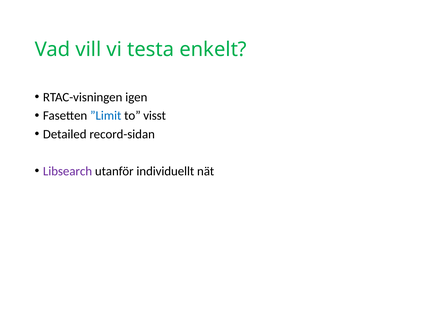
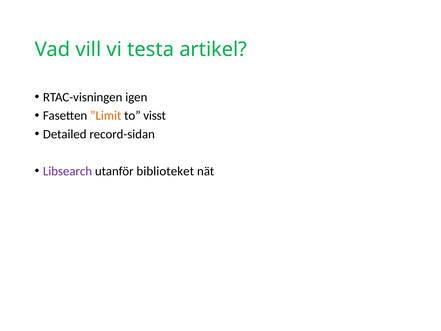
enkelt: enkelt -> artikel (213, 49)
”Limit colour: blue -> orange (106, 116)
individuellt: individuellt -> biblioteket (165, 171)
